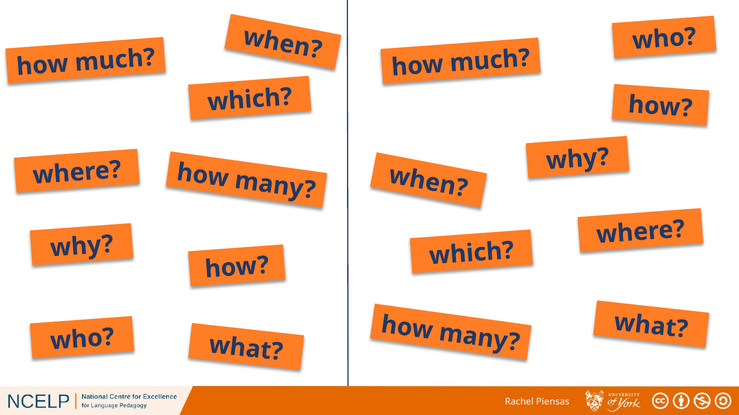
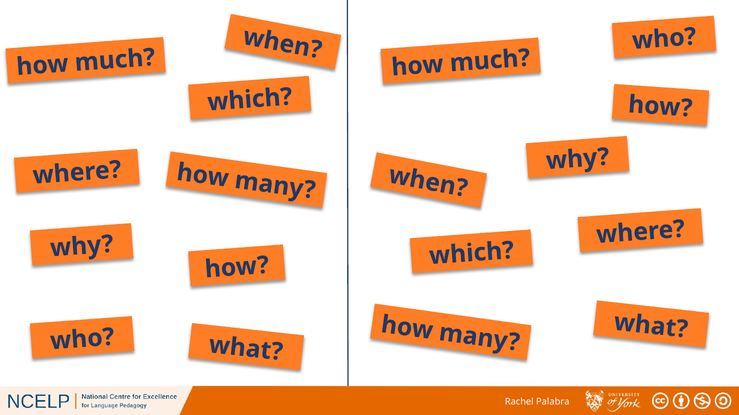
Piensas: Piensas -> Palabra (553, 403)
